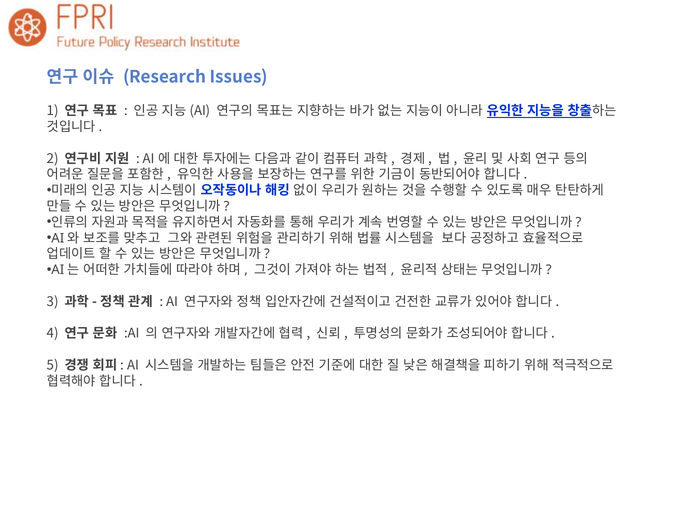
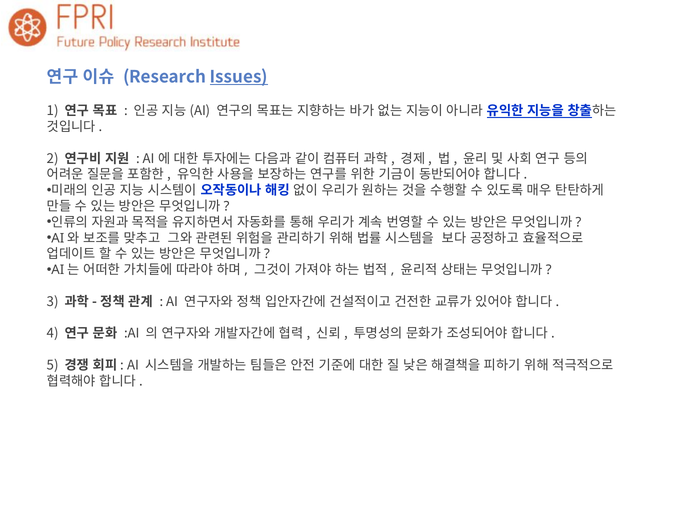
Issues underline: none -> present (239, 77)
